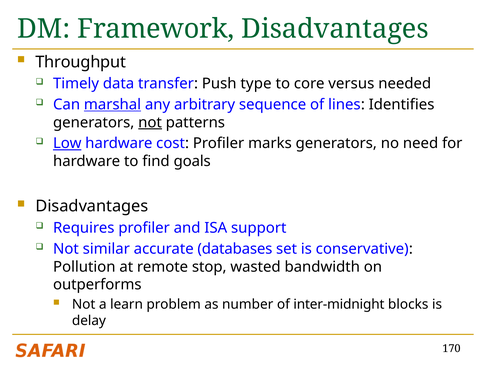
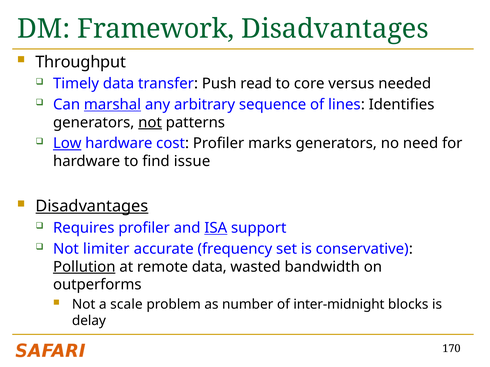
type: type -> read (256, 84)
goals: goals -> issue (192, 162)
Disadvantages underline: none -> present (92, 207)
ISA underline: none -> present (216, 228)
similar: similar -> limiter (106, 249)
databases: databases -> frequency (235, 249)
Pollution underline: none -> present (84, 267)
remote stop: stop -> data (209, 267)
learn: learn -> scale (126, 305)
